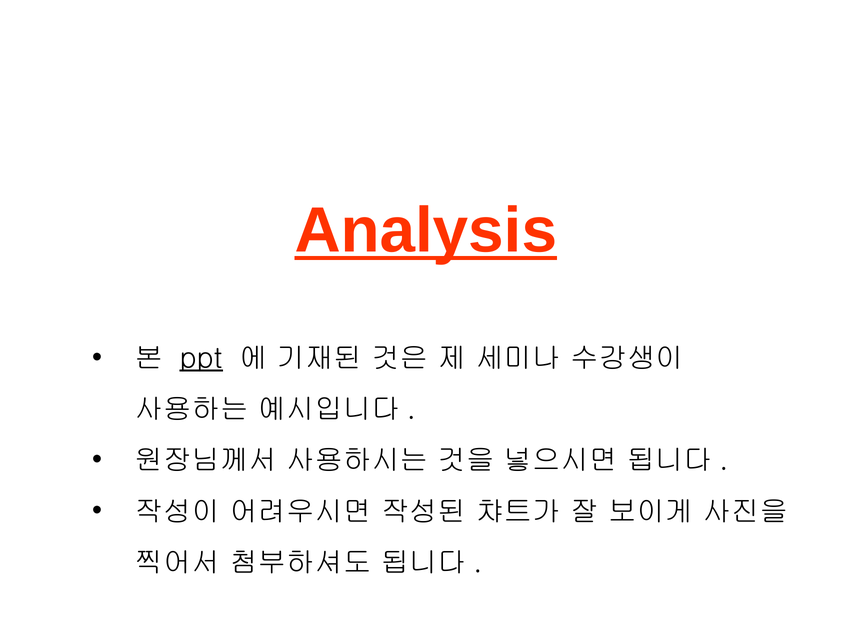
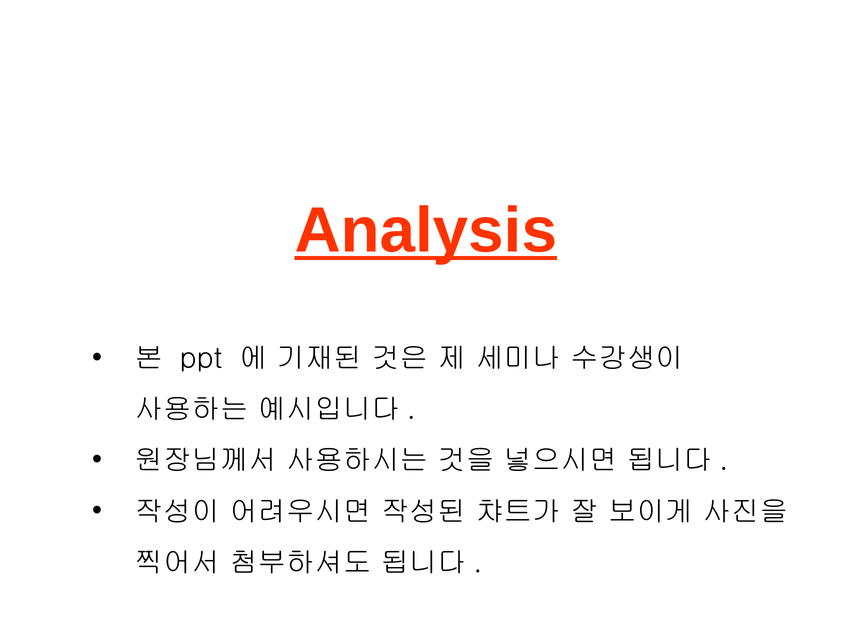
ppt underline: present -> none (201, 358)
